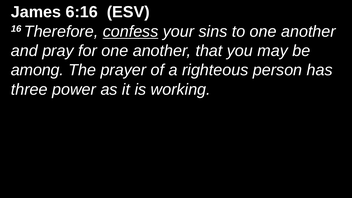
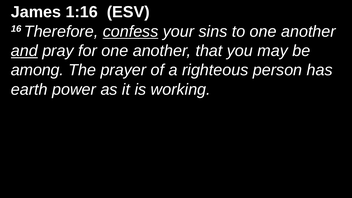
6:16: 6:16 -> 1:16 (82, 12)
and underline: none -> present (24, 51)
three: three -> earth (29, 90)
